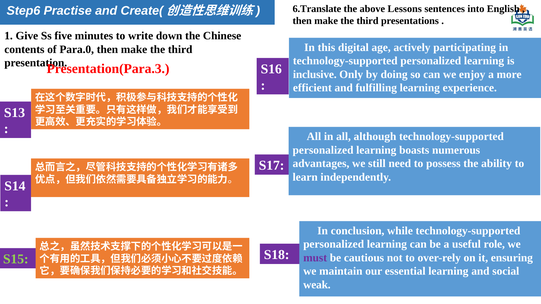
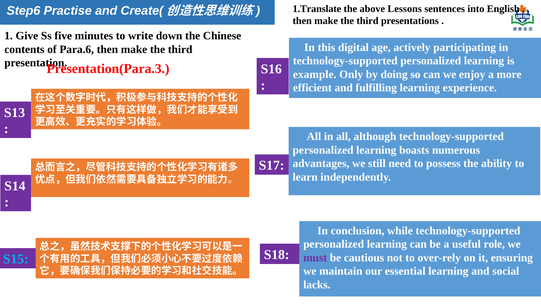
6.Translate: 6.Translate -> 1.Translate (317, 9)
Para.0: Para.0 -> Para.6 (77, 49)
inclusive: inclusive -> example (315, 74)
S15 colour: light green -> light blue (16, 259)
weak: weak -> lacks (317, 285)
